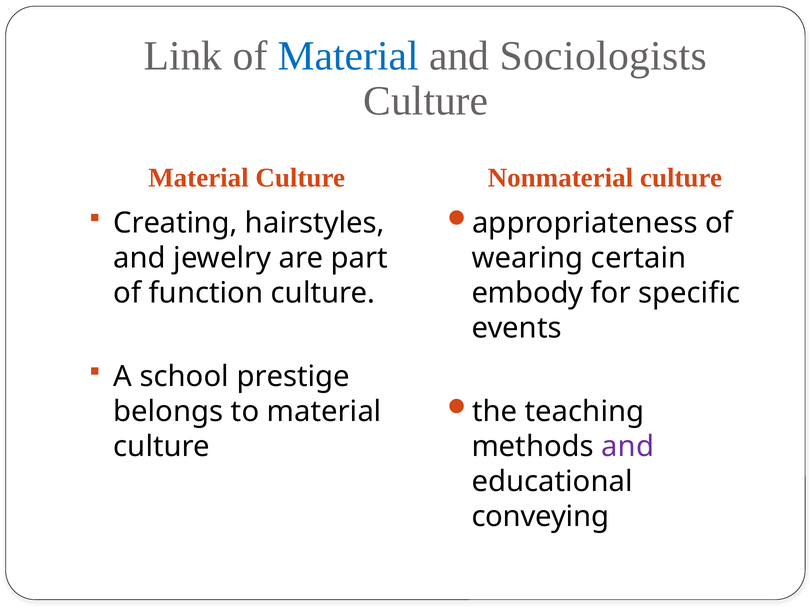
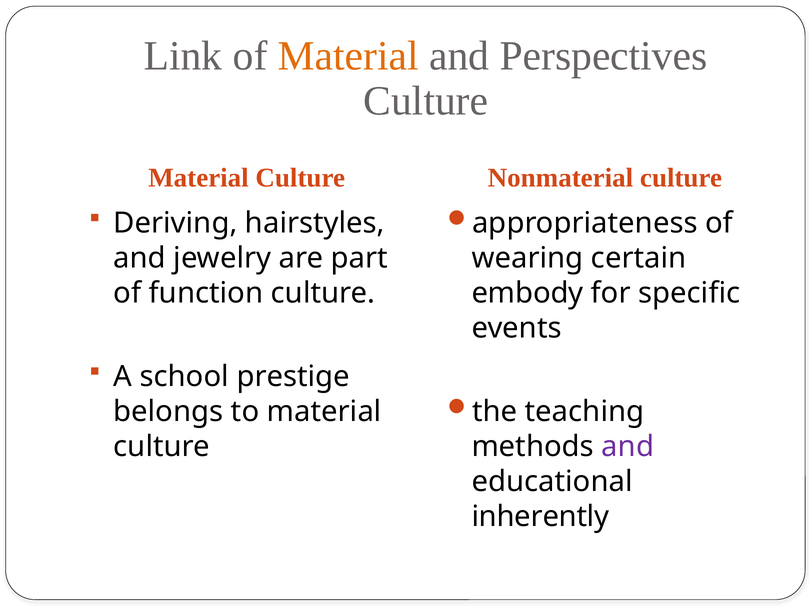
Material colour: blue -> orange (348, 56)
Sociologists: Sociologists -> Perspectives (603, 56)
Creating: Creating -> Deriving (175, 223)
conveying: conveying -> inherently (540, 517)
